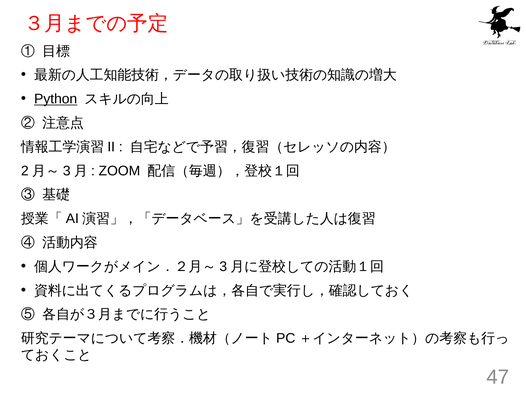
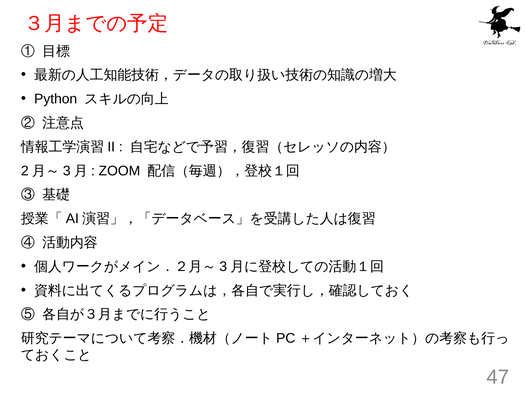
Python underline: present -> none (56, 99)
